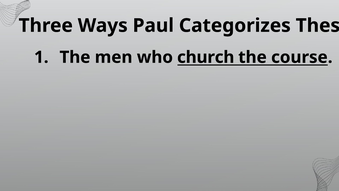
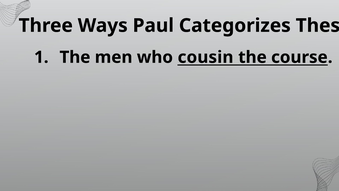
church: church -> cousin (206, 57)
